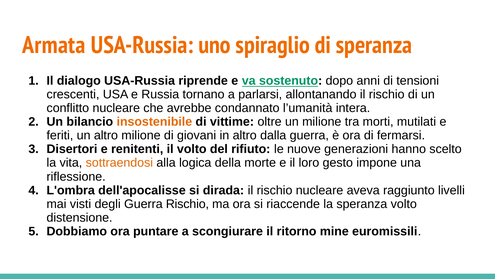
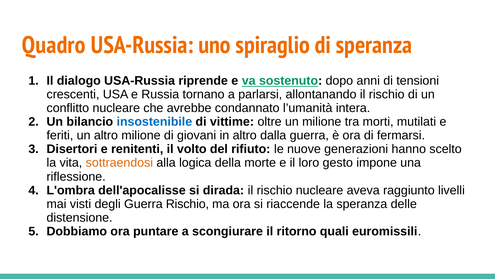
Armata: Armata -> Quadro (54, 45)
insostenibile colour: orange -> blue (154, 122)
speranza volto: volto -> delle (404, 204)
mine: mine -> quali (334, 231)
